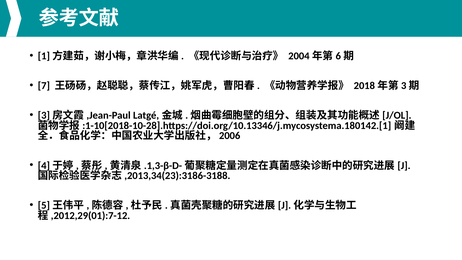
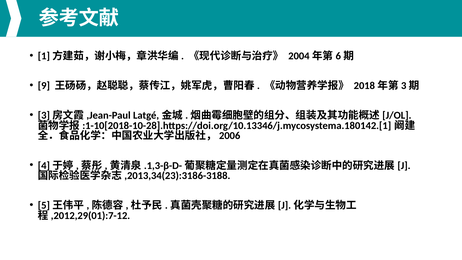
7: 7 -> 9 (44, 86)
